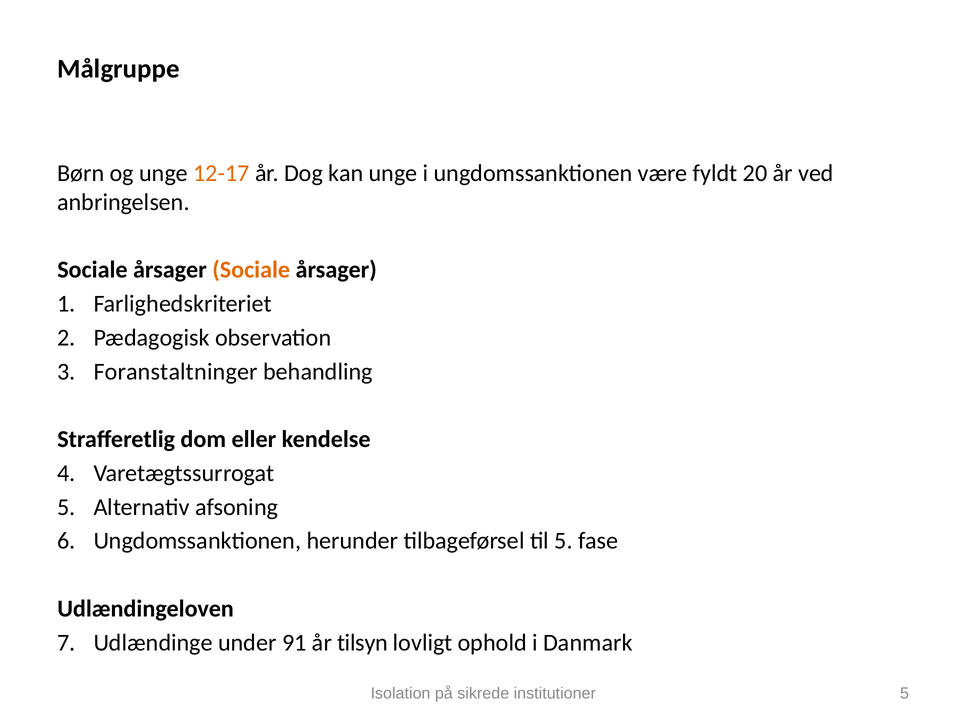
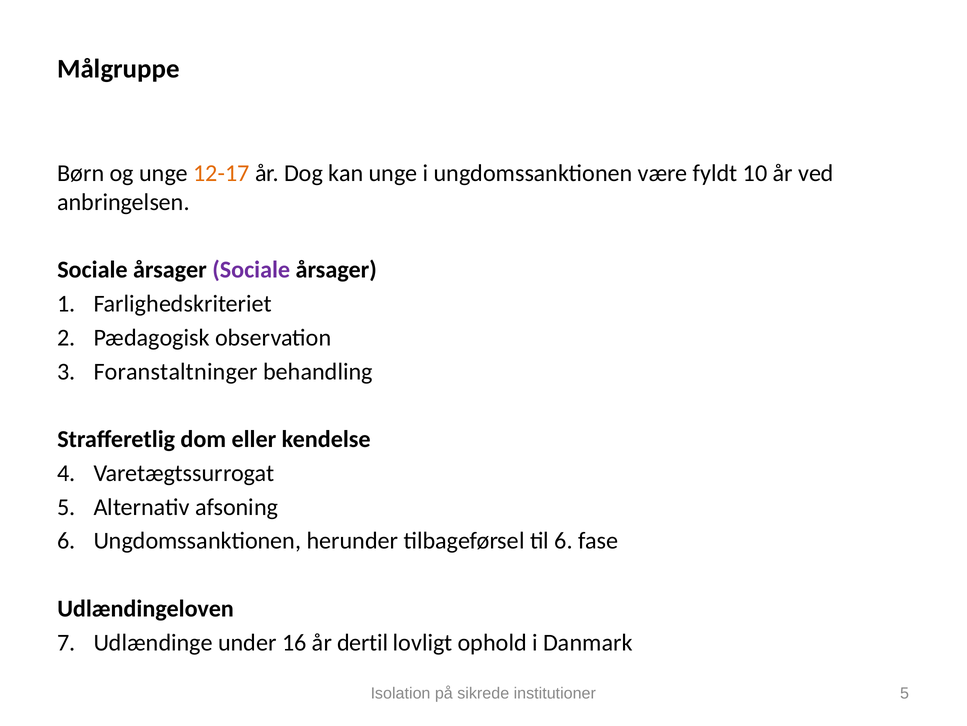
20: 20 -> 10 (755, 173)
Sociale colour: orange -> purple (251, 270)
til 5: 5 -> 6 (564, 540)
91: 91 -> 16 (294, 642)
tilsyn: tilsyn -> dertil (363, 642)
